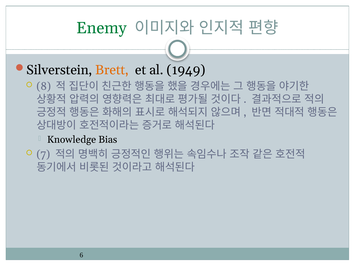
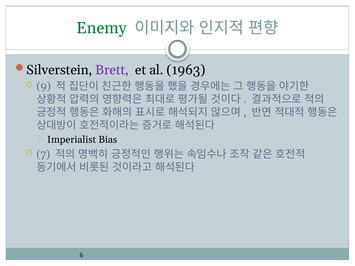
Brett colour: orange -> purple (112, 70)
1949: 1949 -> 1963 (186, 70)
8: 8 -> 9 (44, 86)
Knowledge: Knowledge -> Imperialist (72, 140)
